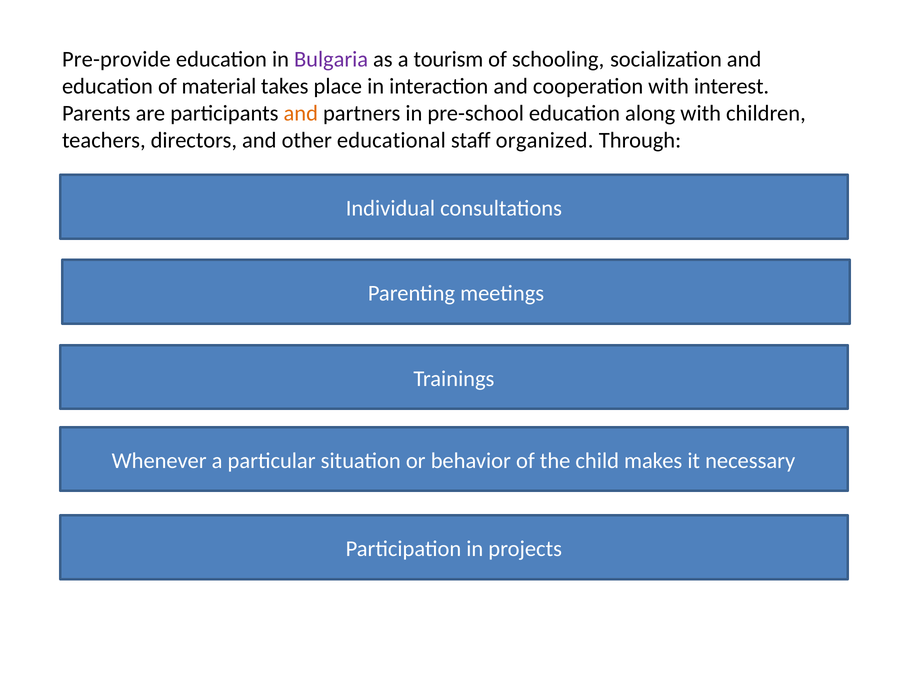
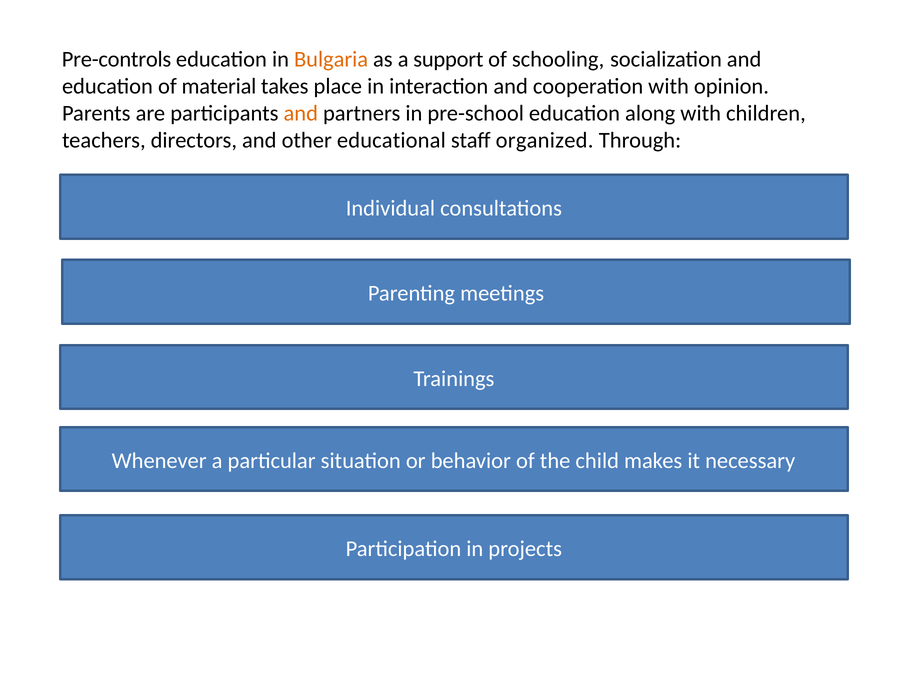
Pre-provide: Pre-provide -> Pre-controls (117, 59)
Bulgaria colour: purple -> orange (331, 59)
tourism: tourism -> support (448, 59)
interest: interest -> opinion (731, 86)
